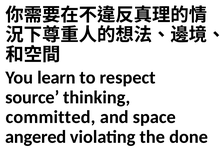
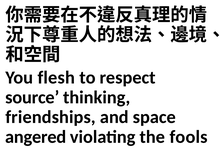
learn: learn -> flesh (56, 77)
committed: committed -> friendships (51, 117)
done: done -> fools (189, 137)
